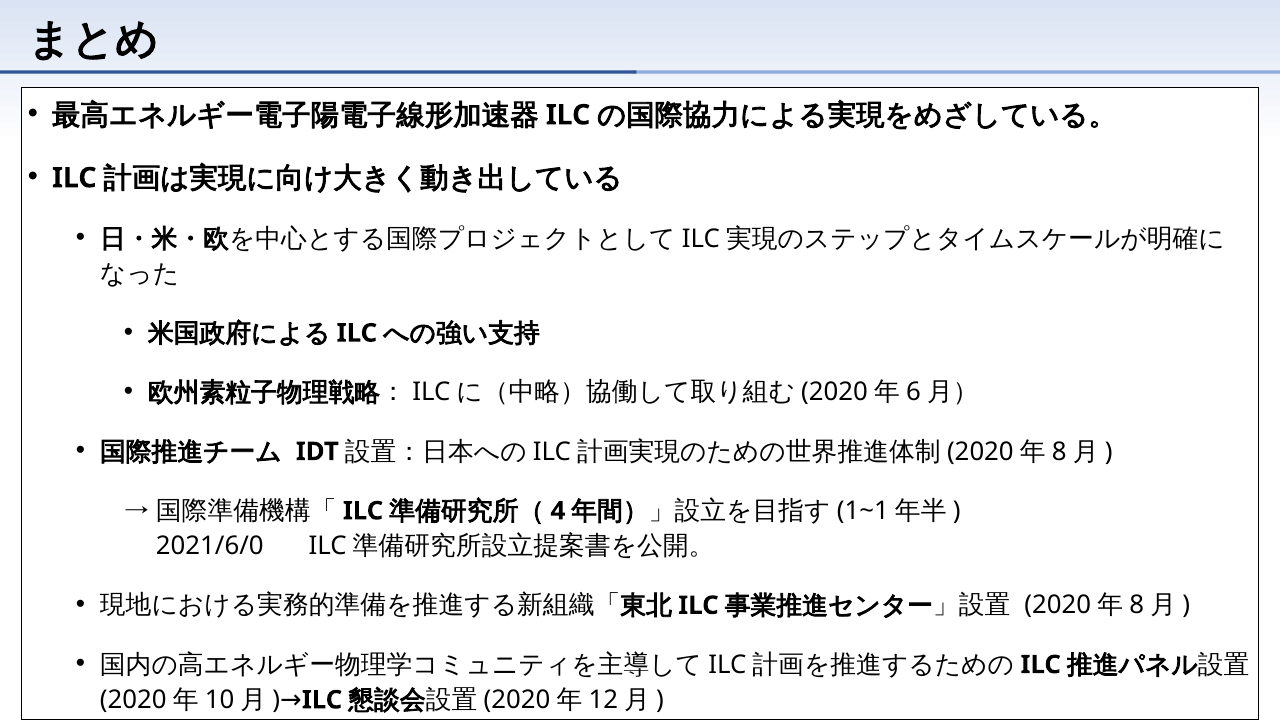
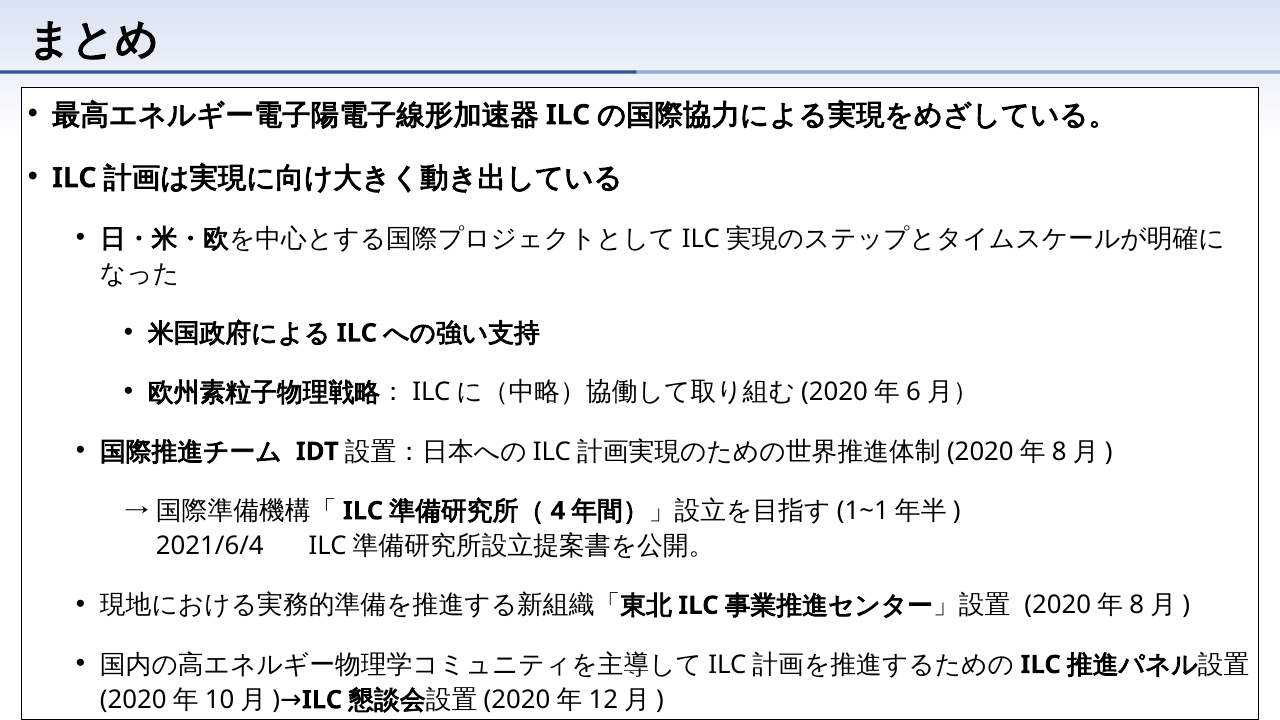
2021/6/0: 2021/6/0 -> 2021/6/4 (210, 546)
